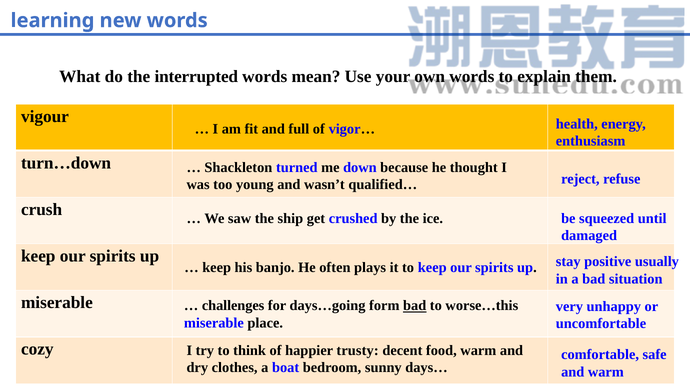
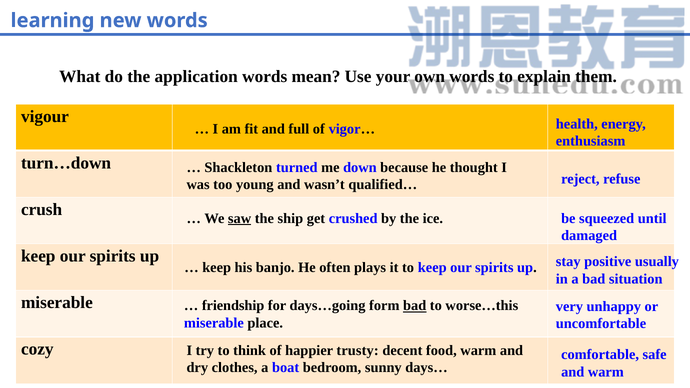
interrupted: interrupted -> application (196, 77)
saw underline: none -> present (240, 218)
challenges: challenges -> friendship (233, 306)
